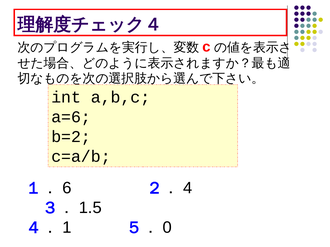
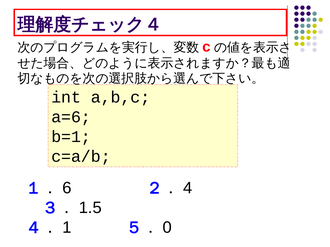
b=2: b=2 -> b=1 (71, 137)
